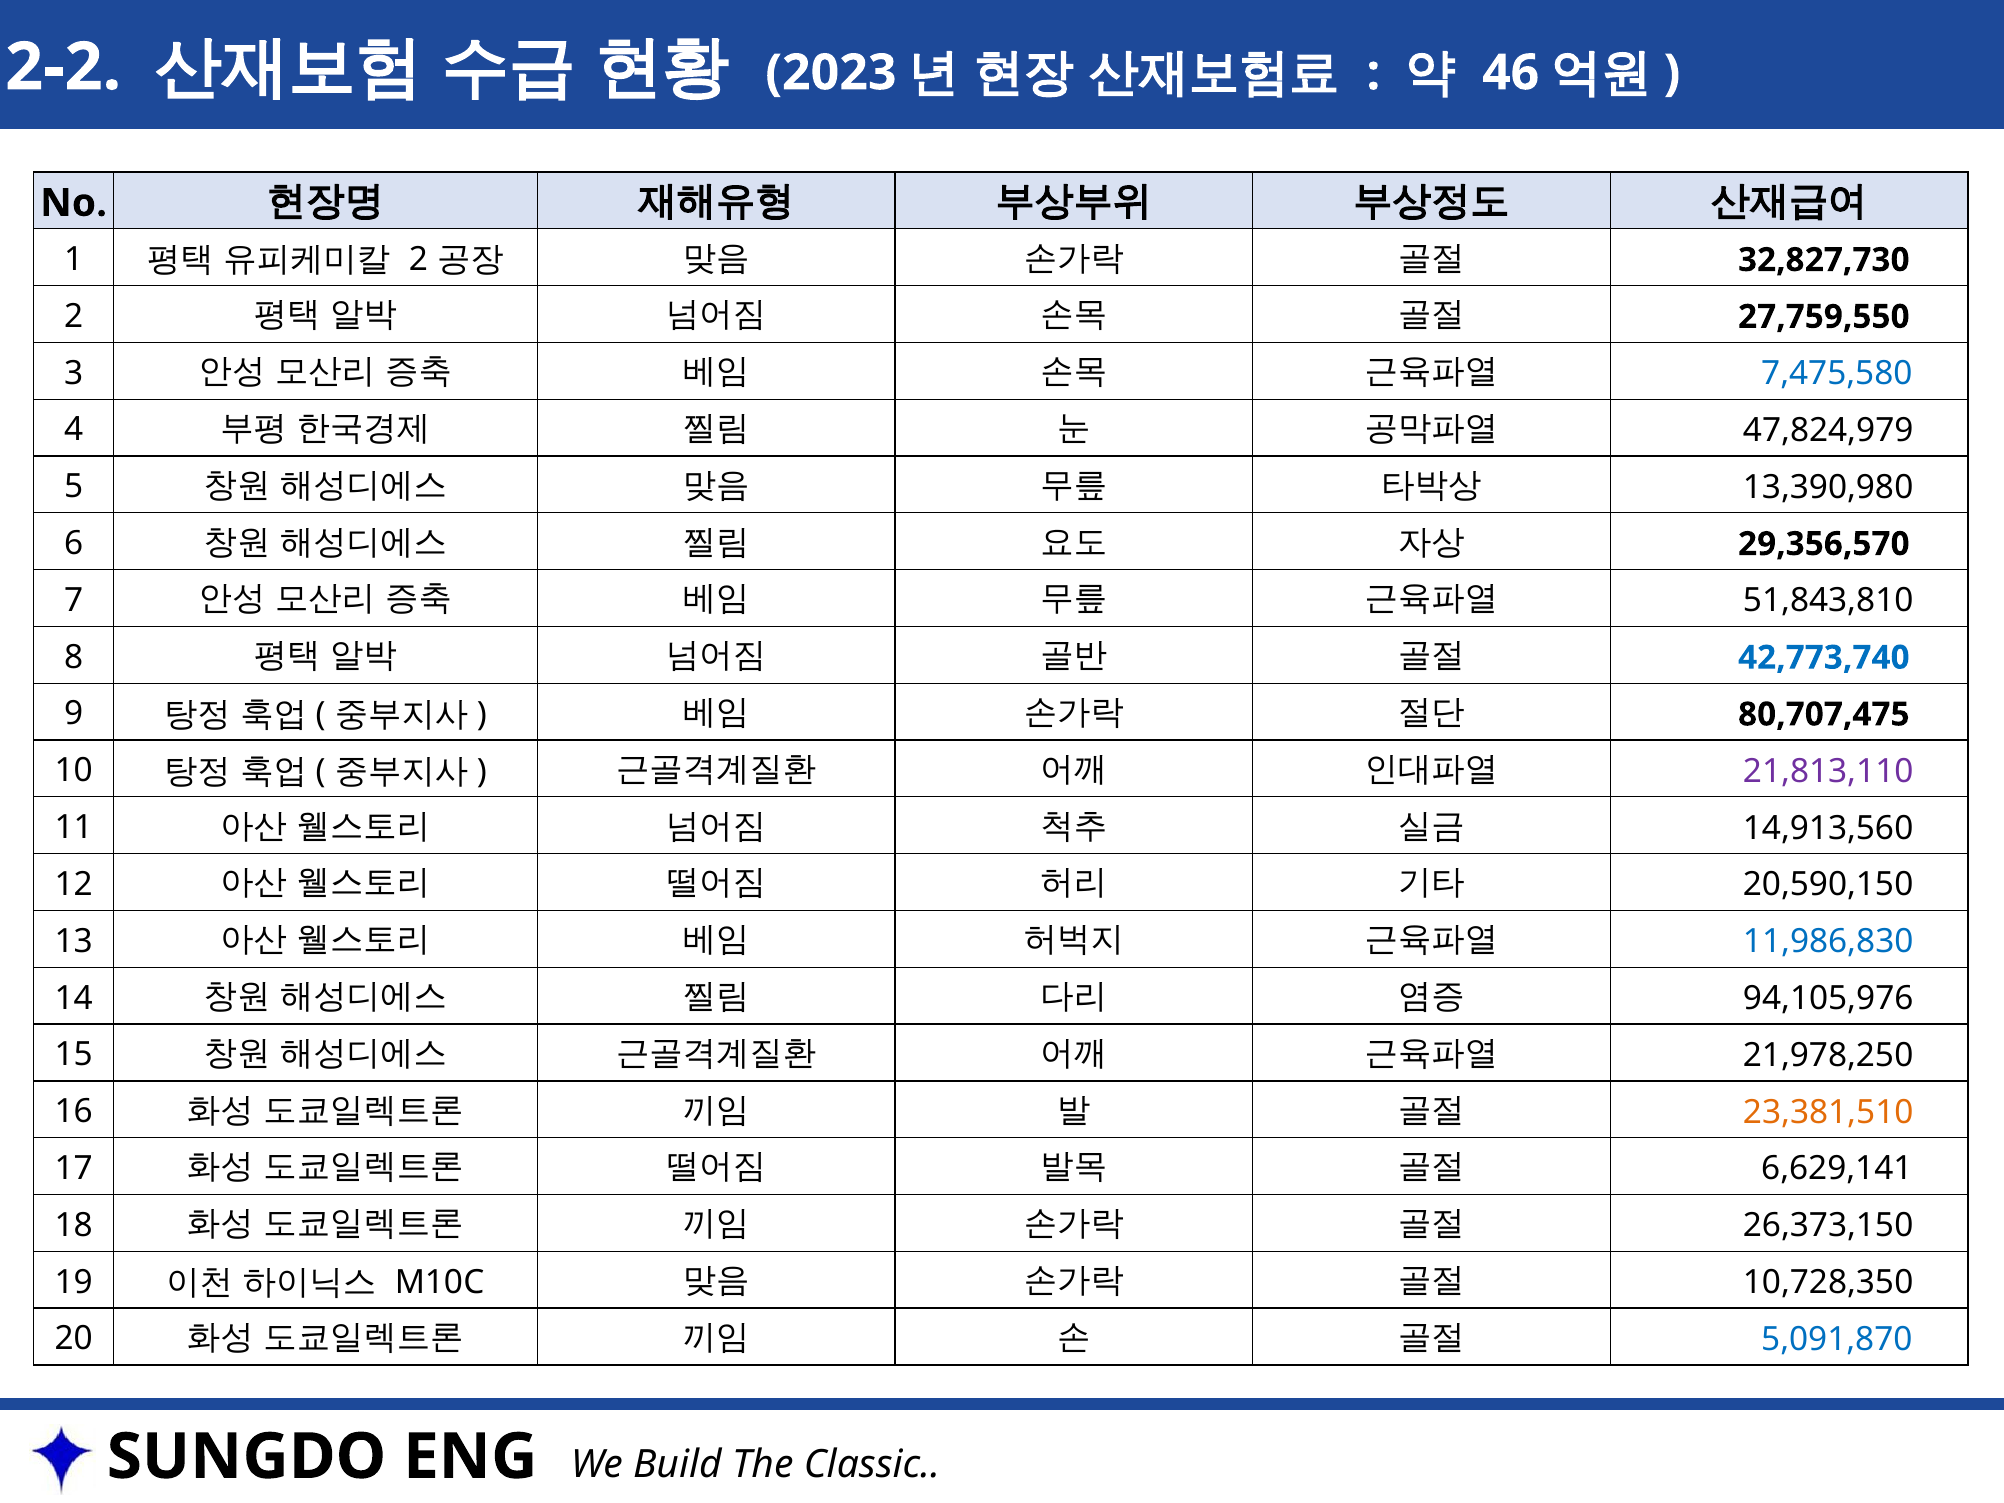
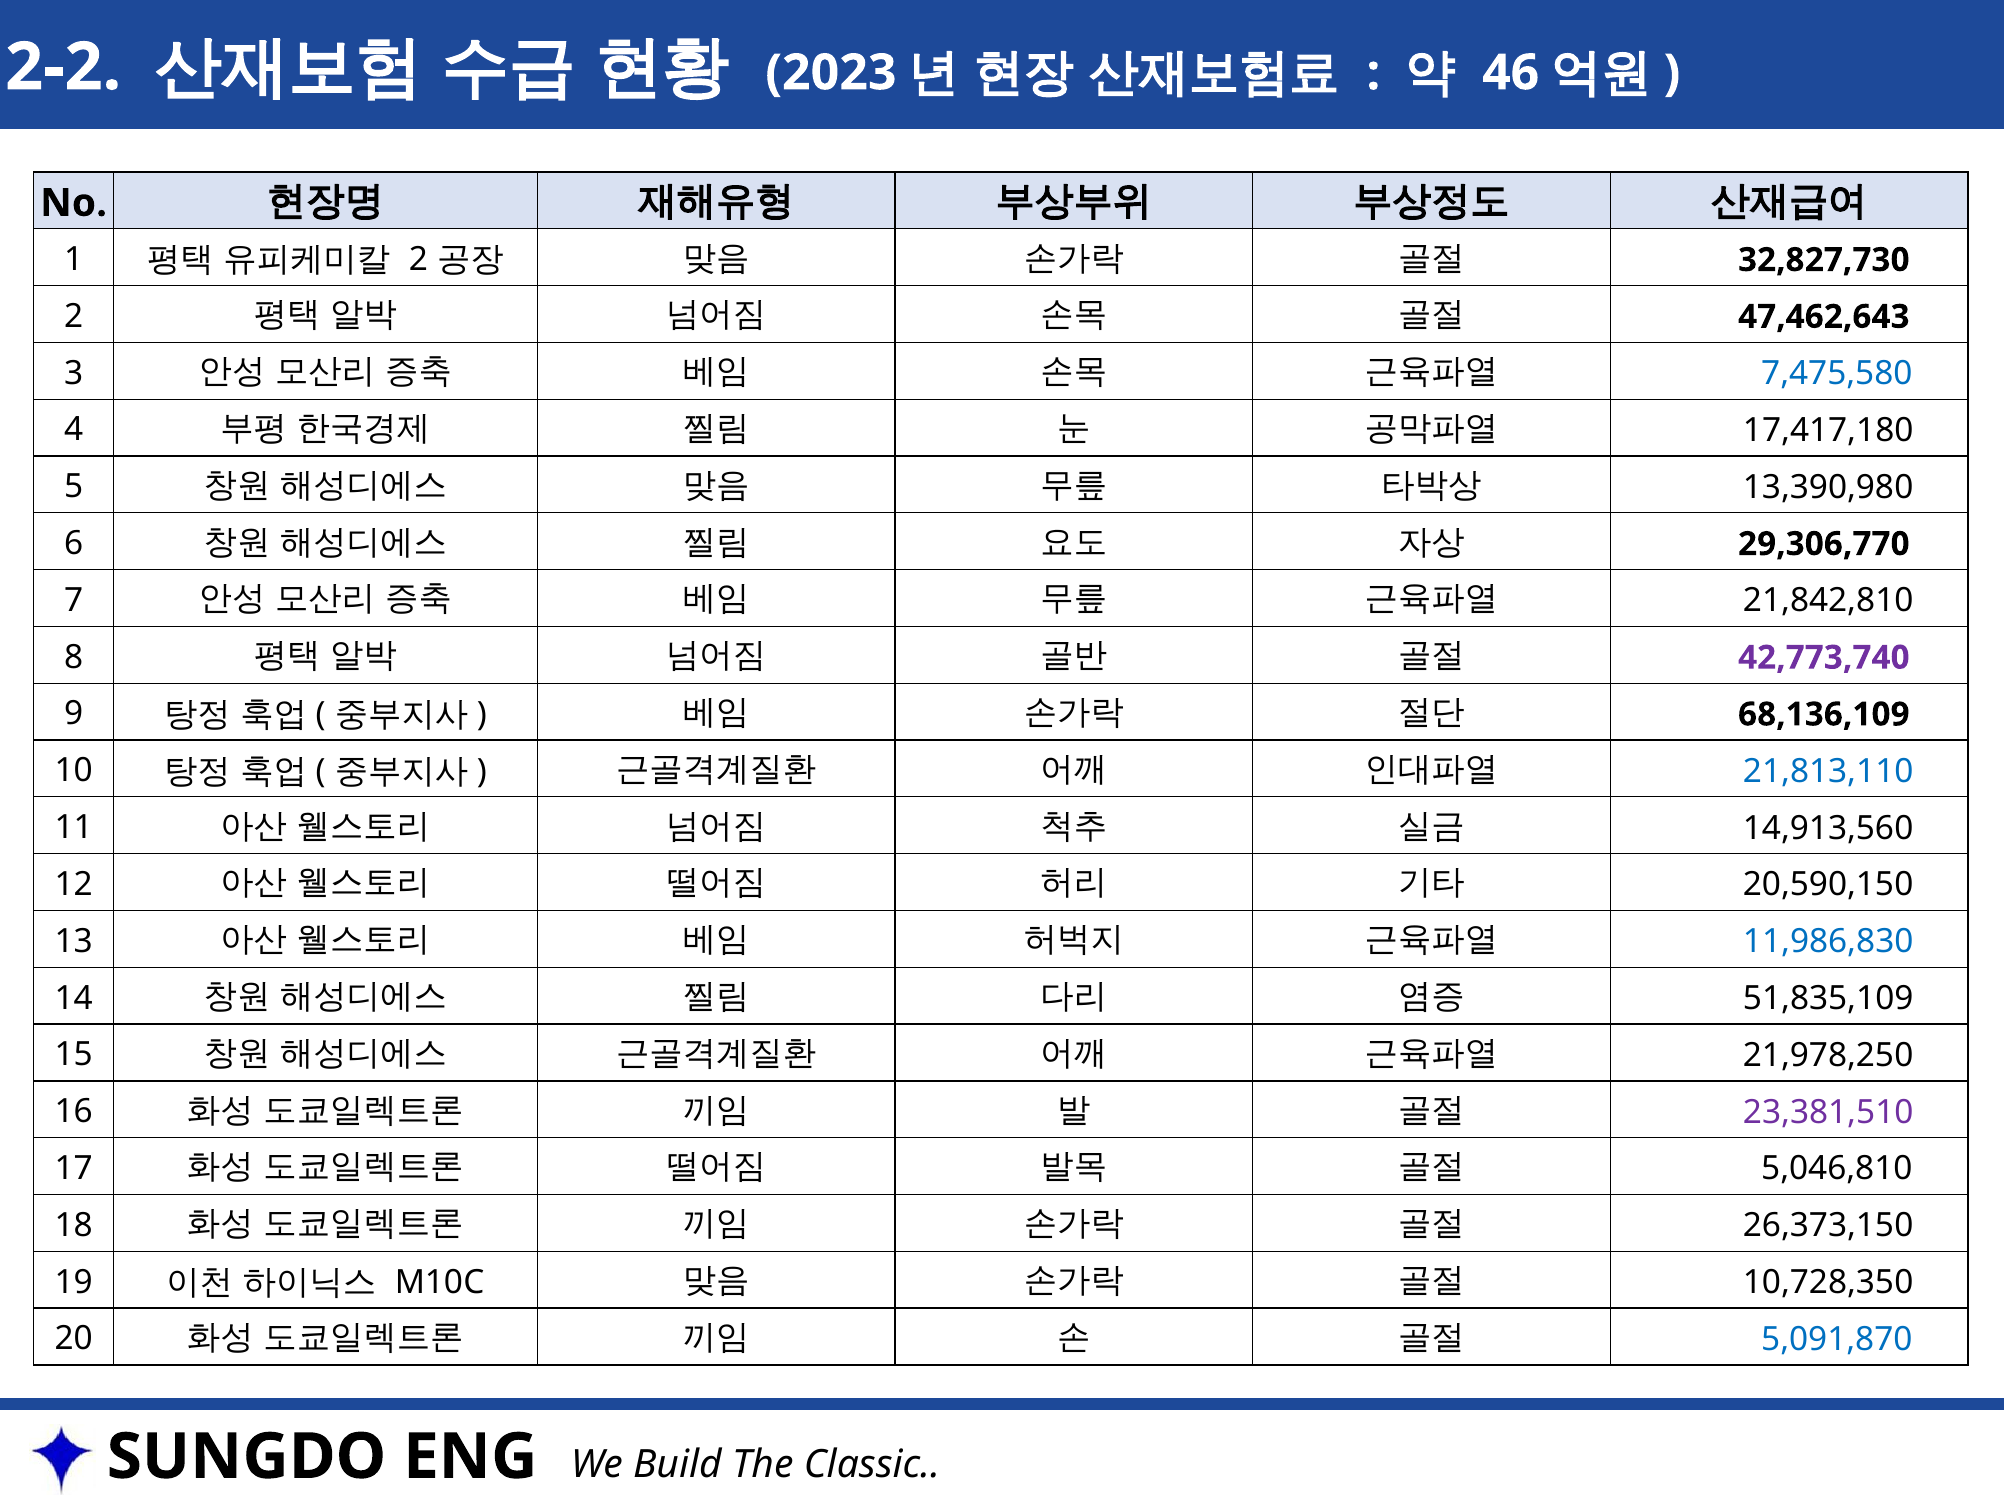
27,759,550: 27,759,550 -> 47,462,643 (1824, 317)
47,824,979: 47,824,979 -> 17,417,180 (1828, 430)
29,356,570: 29,356,570 -> 29,306,770 (1824, 544)
51,843,810: 51,843,810 -> 21,842,810 (1828, 601)
42,773,740 colour: blue -> purple (1824, 658)
80,707,475: 80,707,475 -> 68,136,109 (1824, 714)
21,813,110 colour: purple -> blue (1828, 771)
94,105,976: 94,105,976 -> 51,835,109 (1828, 998)
23,381,510 colour: orange -> purple (1828, 1112)
6,629,141: 6,629,141 -> 5,046,810 (1837, 1169)
